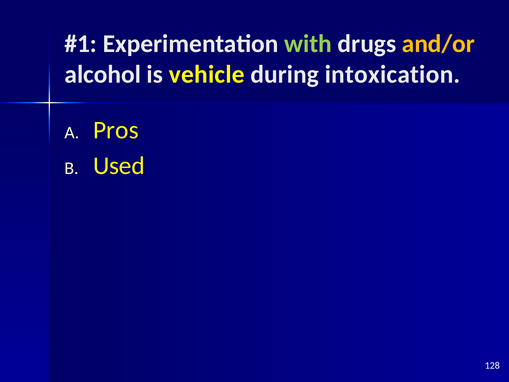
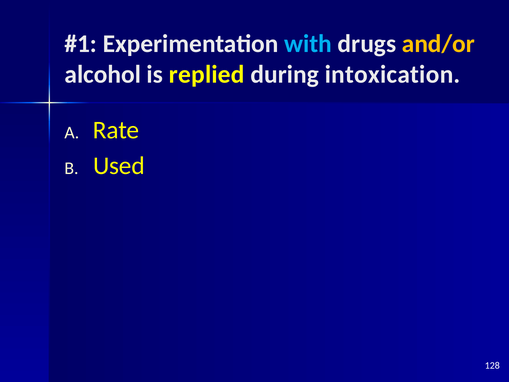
with colour: light green -> light blue (308, 44)
vehicle: vehicle -> replied (207, 74)
Pros: Pros -> Rate (116, 130)
